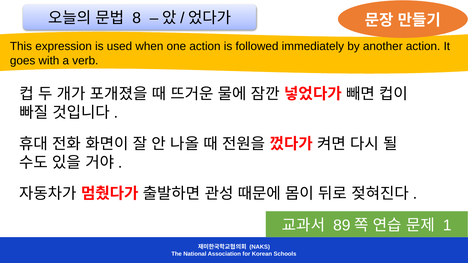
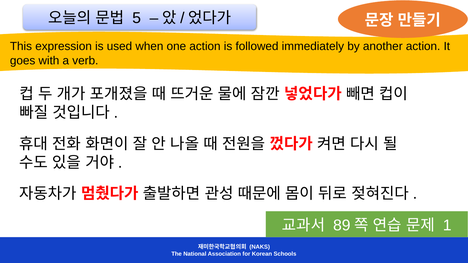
8: 8 -> 5 (137, 18)
